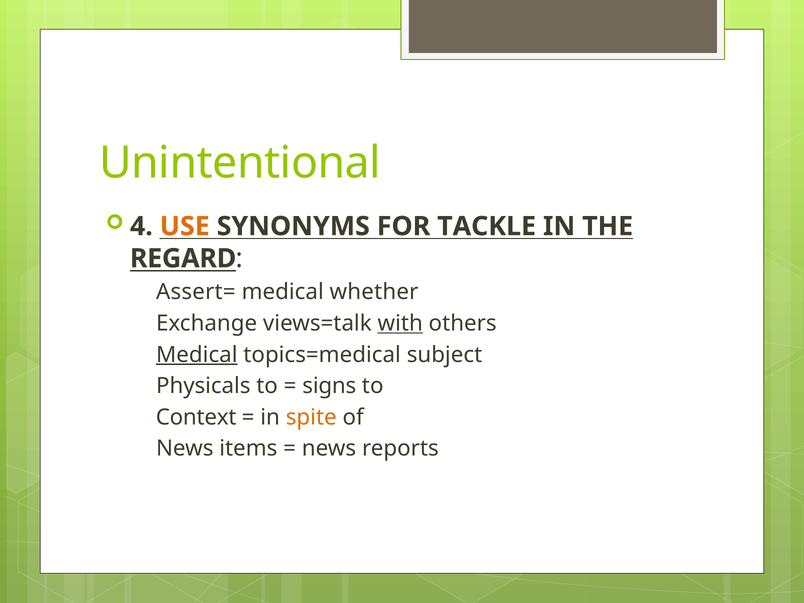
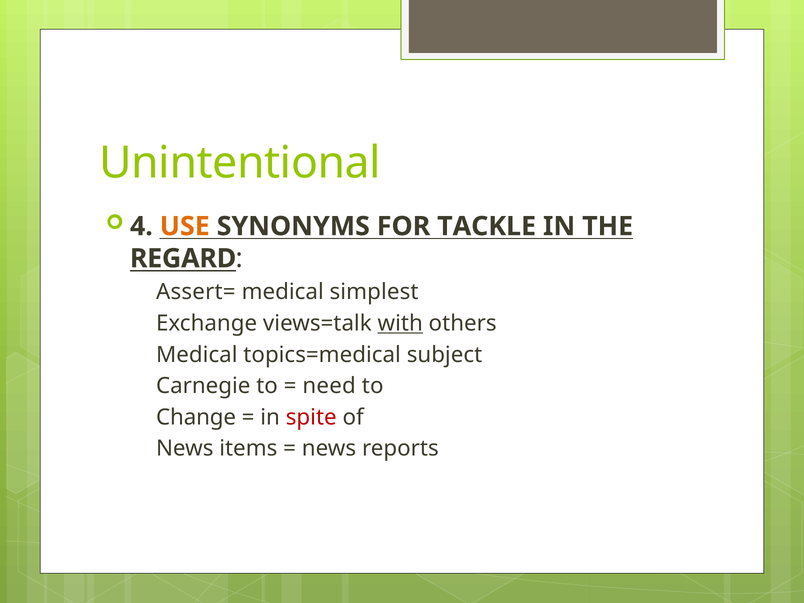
whether: whether -> simplest (374, 292)
Medical underline: present -> none (197, 355)
Physicals: Physicals -> Carnegie (203, 386)
signs: signs -> need (329, 386)
Context: Context -> Change (196, 417)
spite colour: orange -> red (311, 417)
